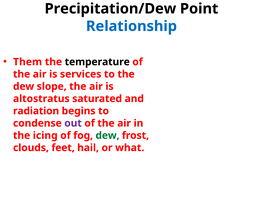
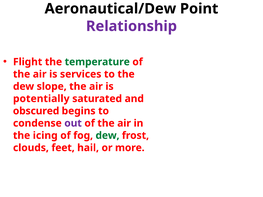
Precipitation/Dew: Precipitation/Dew -> Aeronautical/Dew (110, 9)
Relationship colour: blue -> purple (131, 26)
Them: Them -> Flight (28, 62)
temperature colour: black -> green (97, 62)
altostratus: altostratus -> potentially (41, 99)
radiation: radiation -> obscured (36, 111)
what: what -> more (130, 148)
